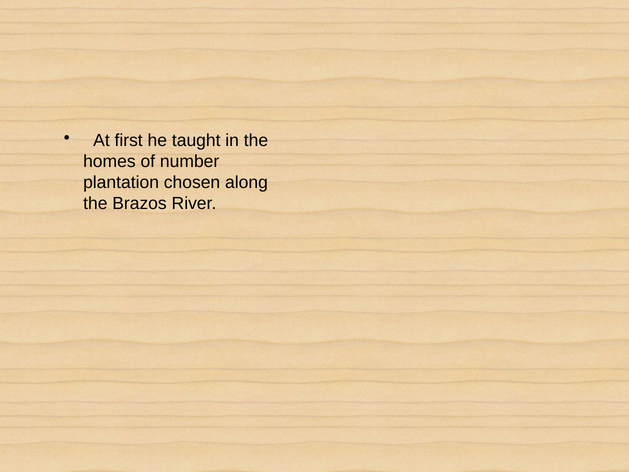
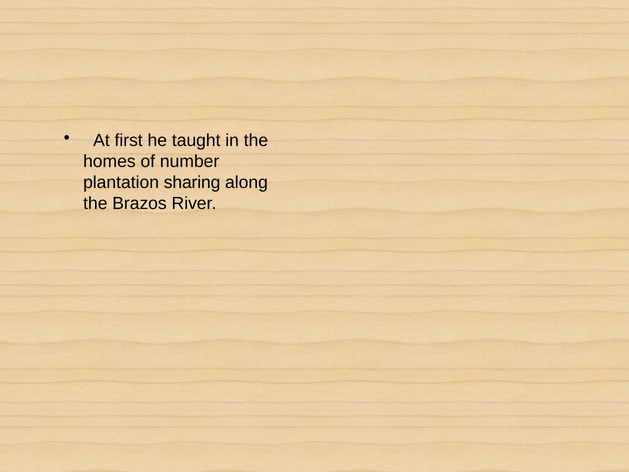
chosen: chosen -> sharing (192, 183)
